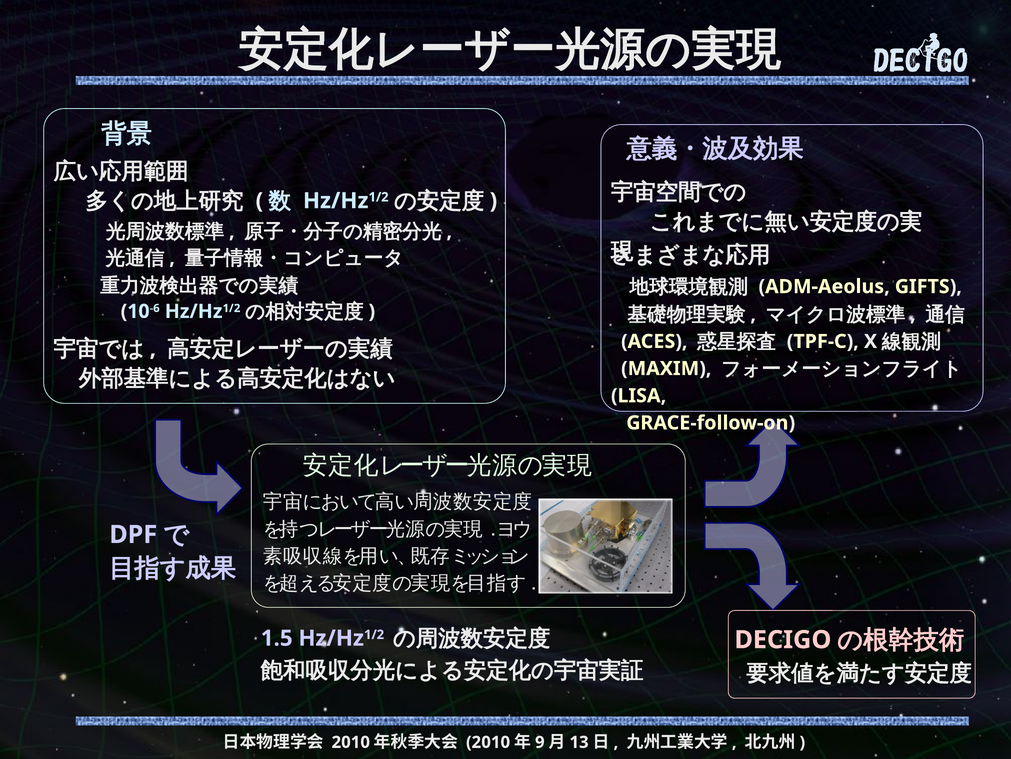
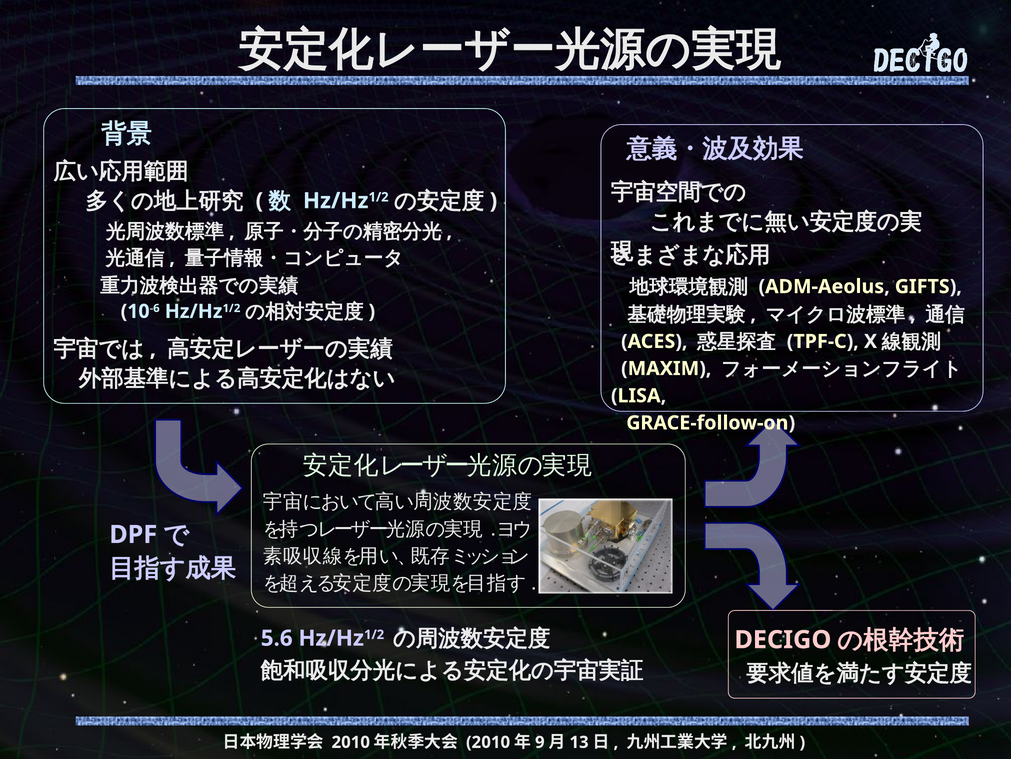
1.5: 1.5 -> 5.6 (277, 638)
